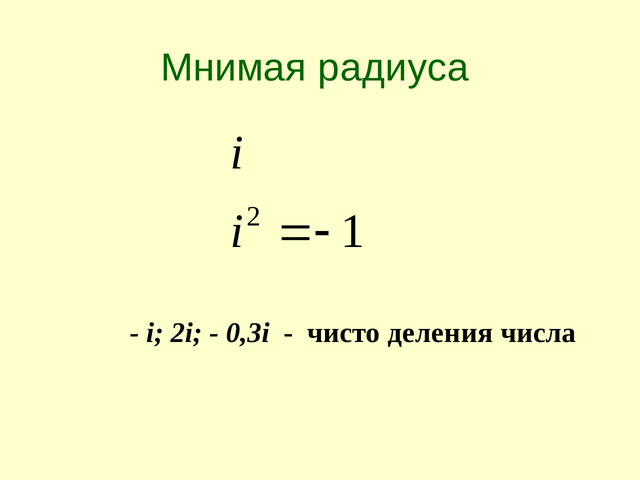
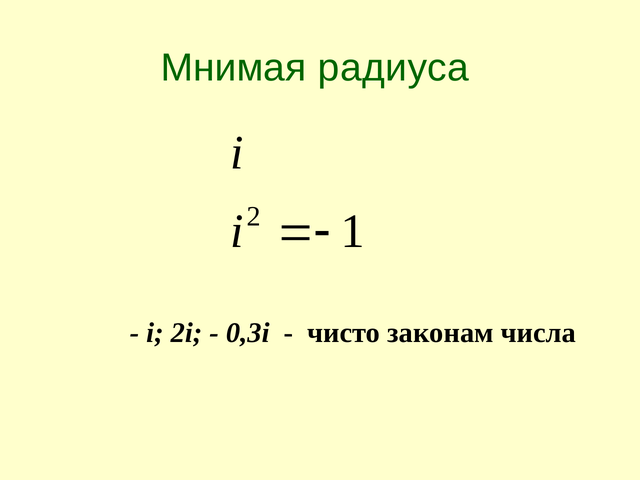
деления: деления -> законам (441, 333)
